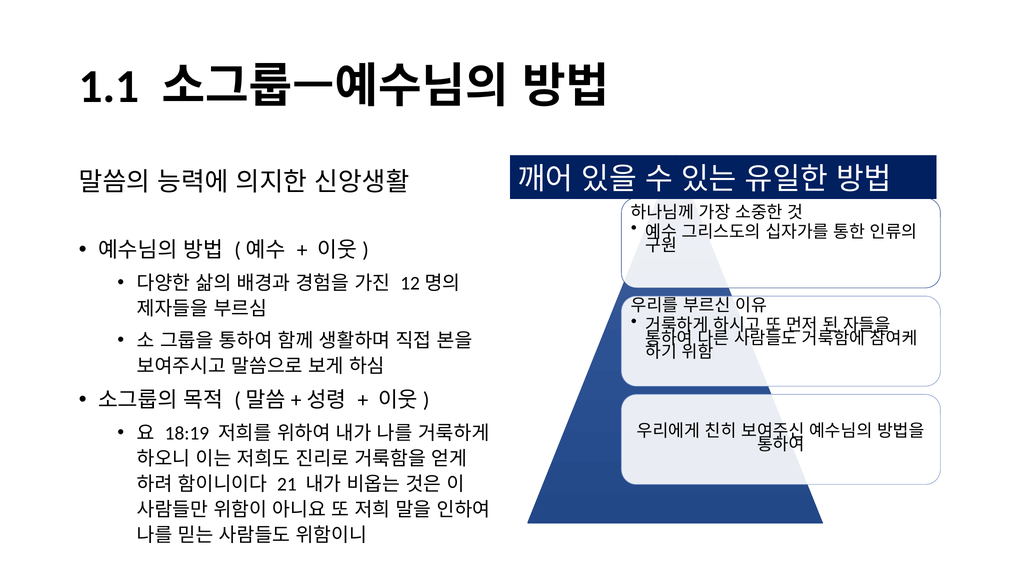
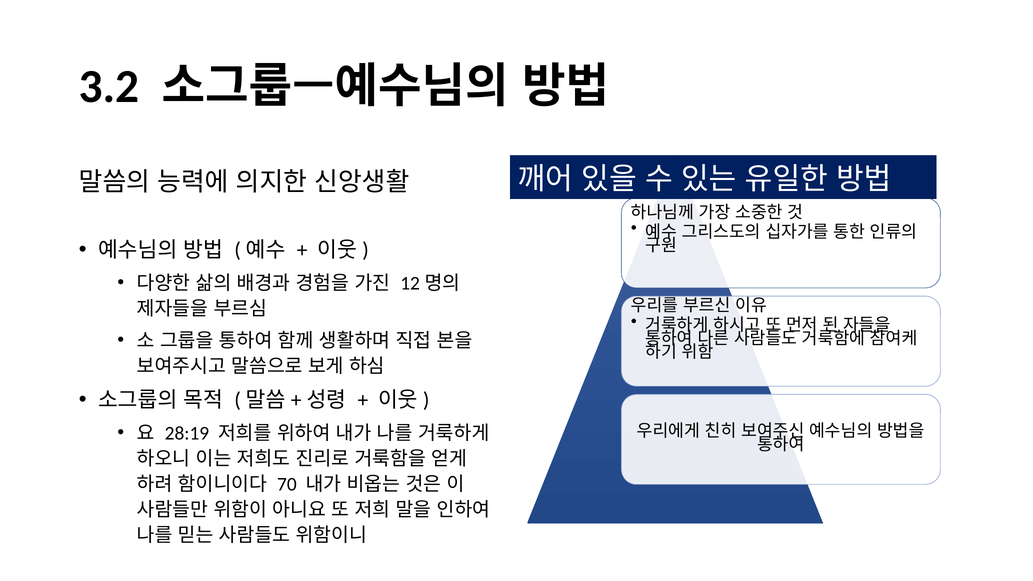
1.1: 1.1 -> 3.2 (109, 87)
18:19: 18:19 -> 28:19 (187, 433)
21: 21 -> 70 (287, 484)
